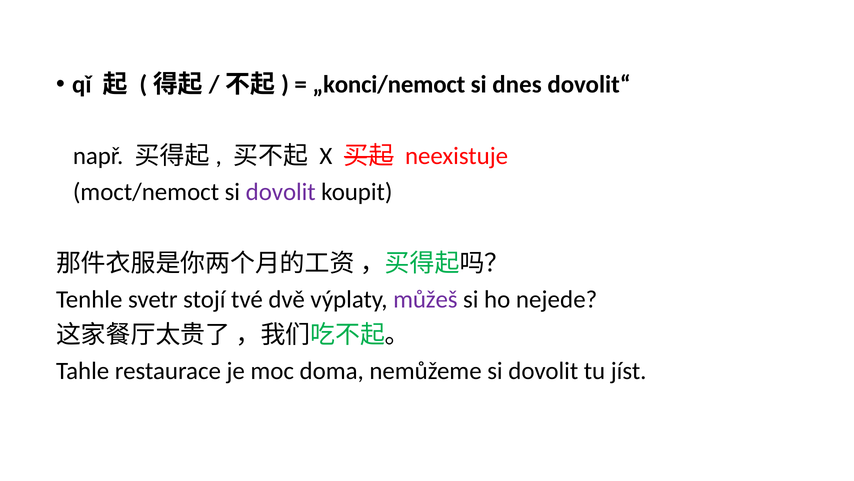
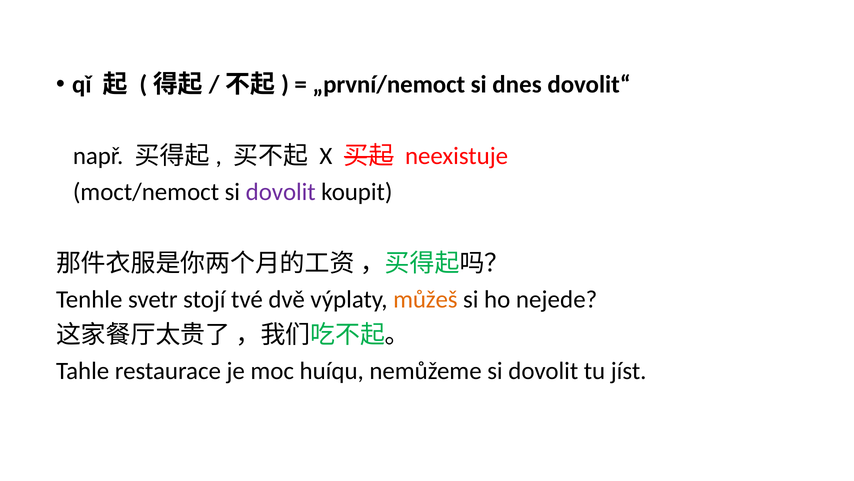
„konci/nemoct: „konci/nemoct -> „první/nemoct (389, 84)
můžeš colour: purple -> orange (425, 299)
doma: doma -> huíqu (332, 371)
